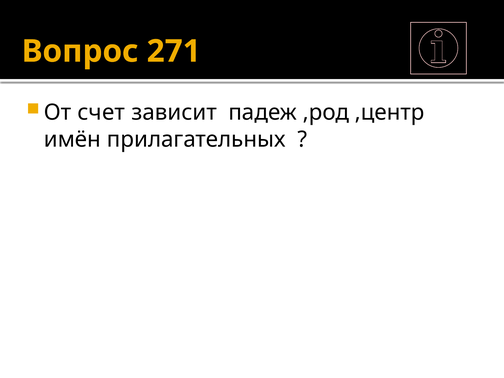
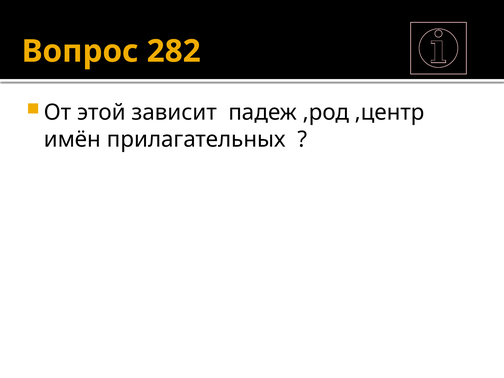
271: 271 -> 282 (174, 51)
счет: счет -> этой (101, 112)
